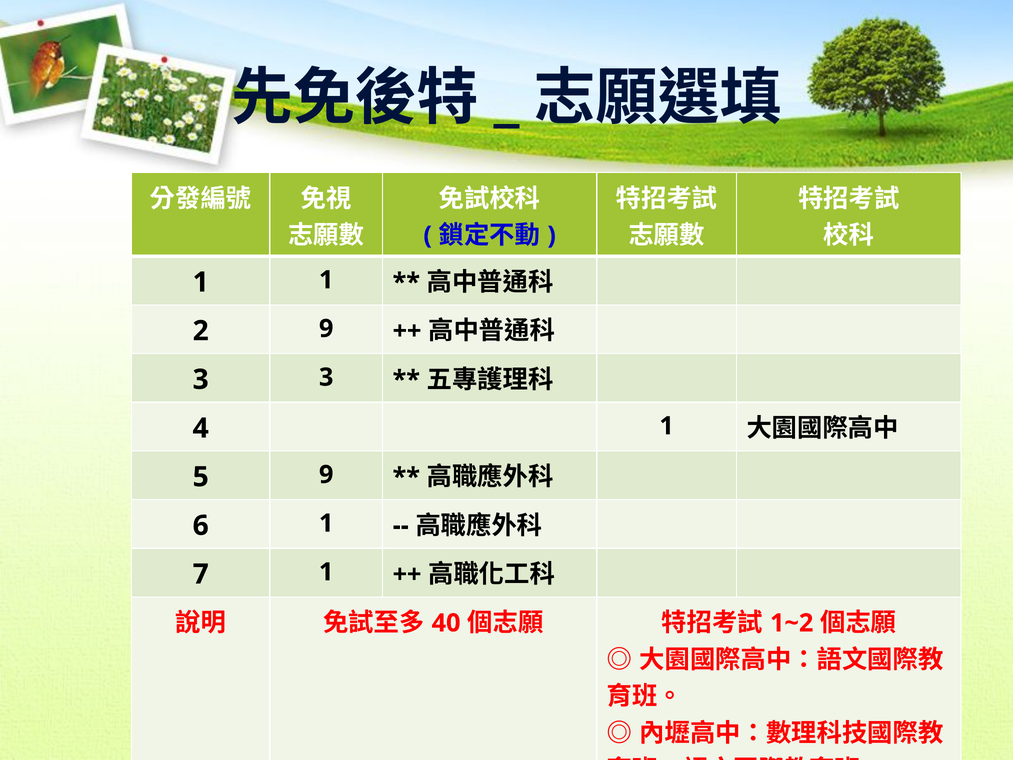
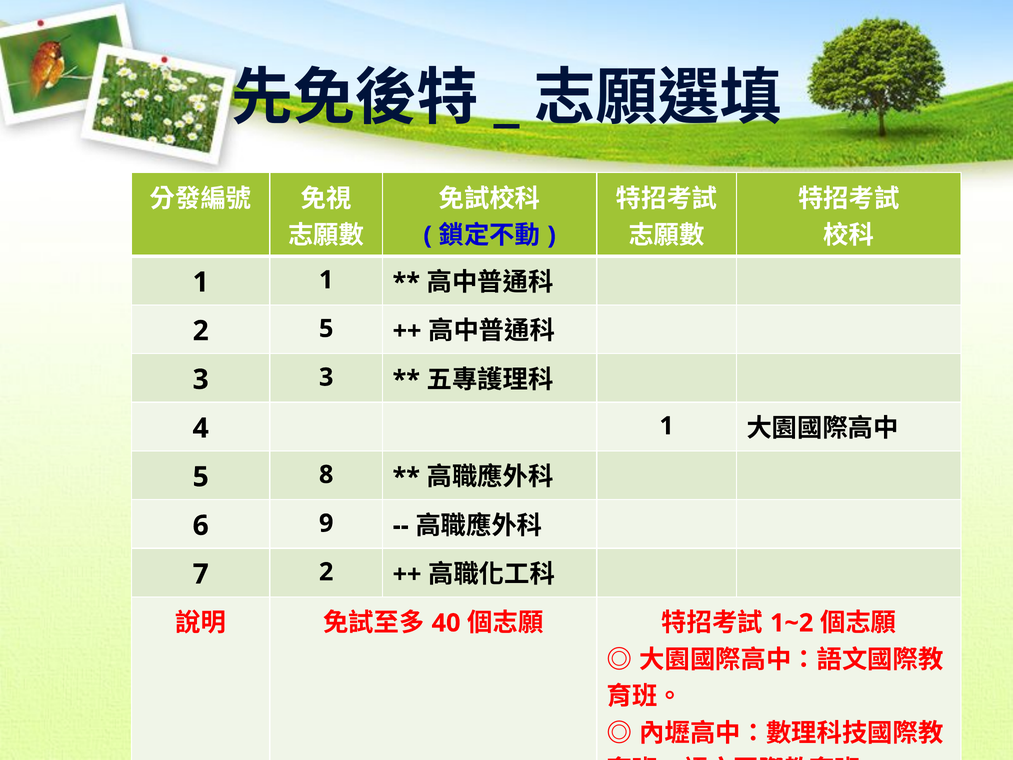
2 9: 9 -> 5 (326, 329)
5 9: 9 -> 8 (326, 474)
6 1: 1 -> 9 (326, 523)
7 1: 1 -> 2 (326, 572)
